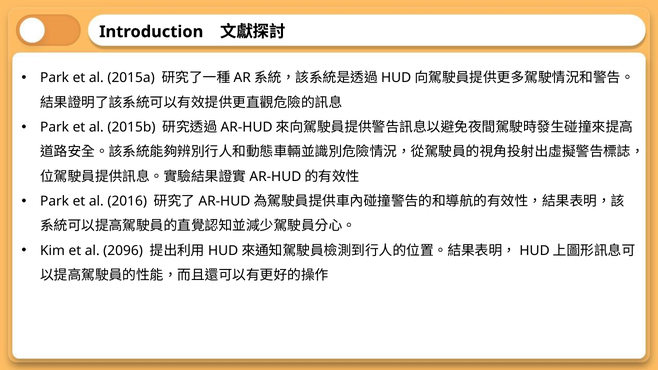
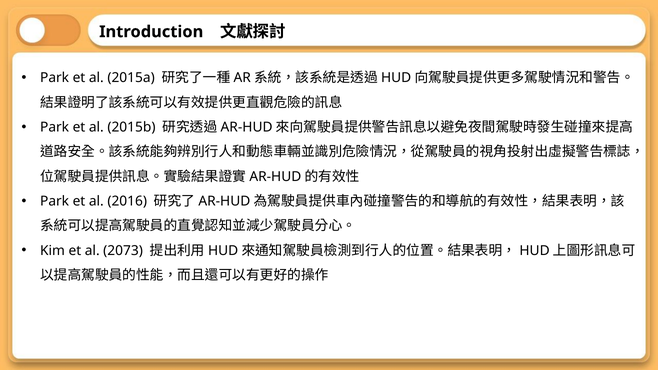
2096: 2096 -> 2073 (123, 251)
